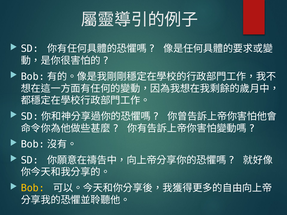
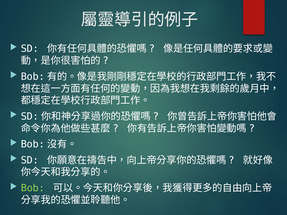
Bob colour: yellow -> light green (33, 188)
